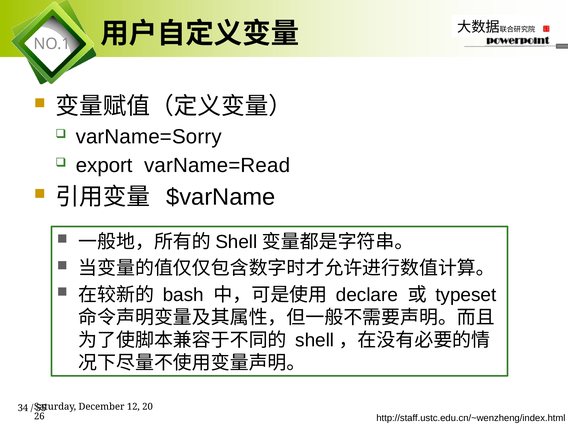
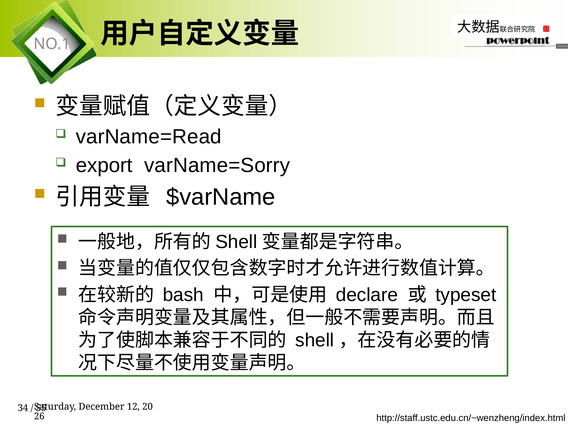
varName=Sorry: varName=Sorry -> varName=Read (149, 137)
varName=Read: varName=Read -> varName=Sorry (217, 166)
